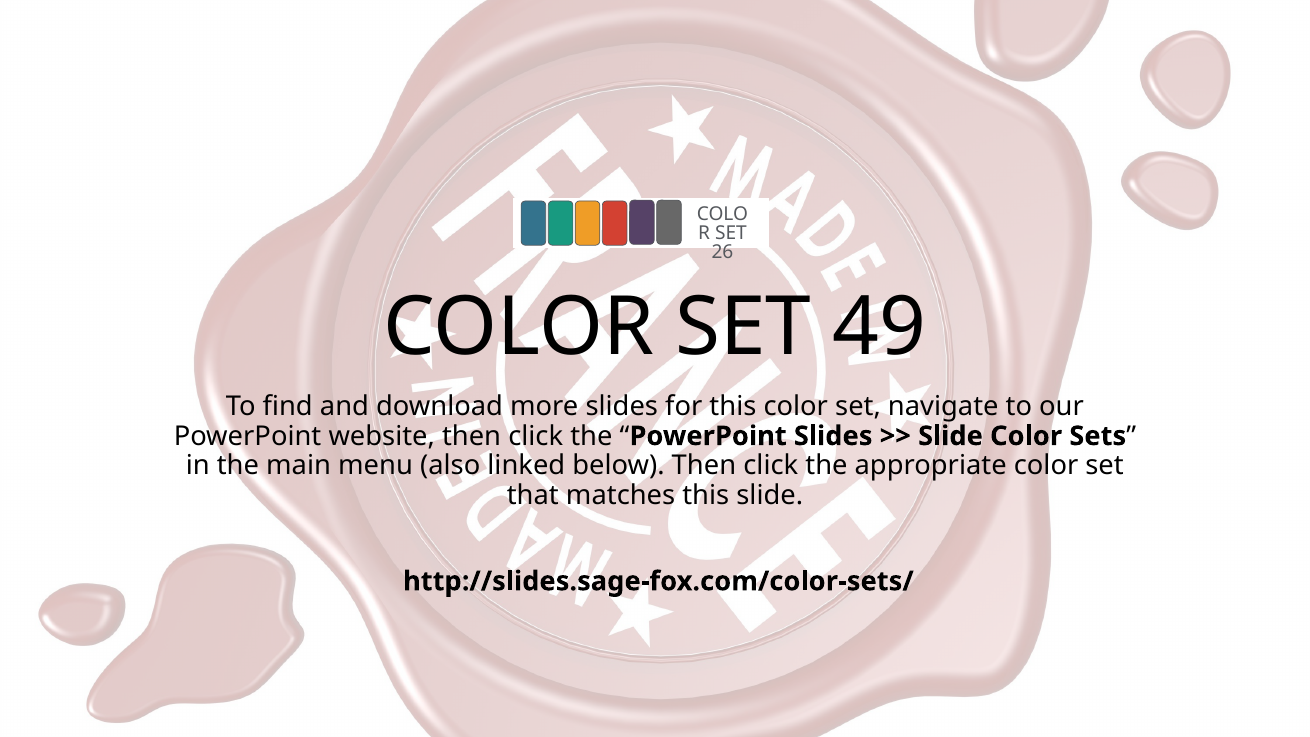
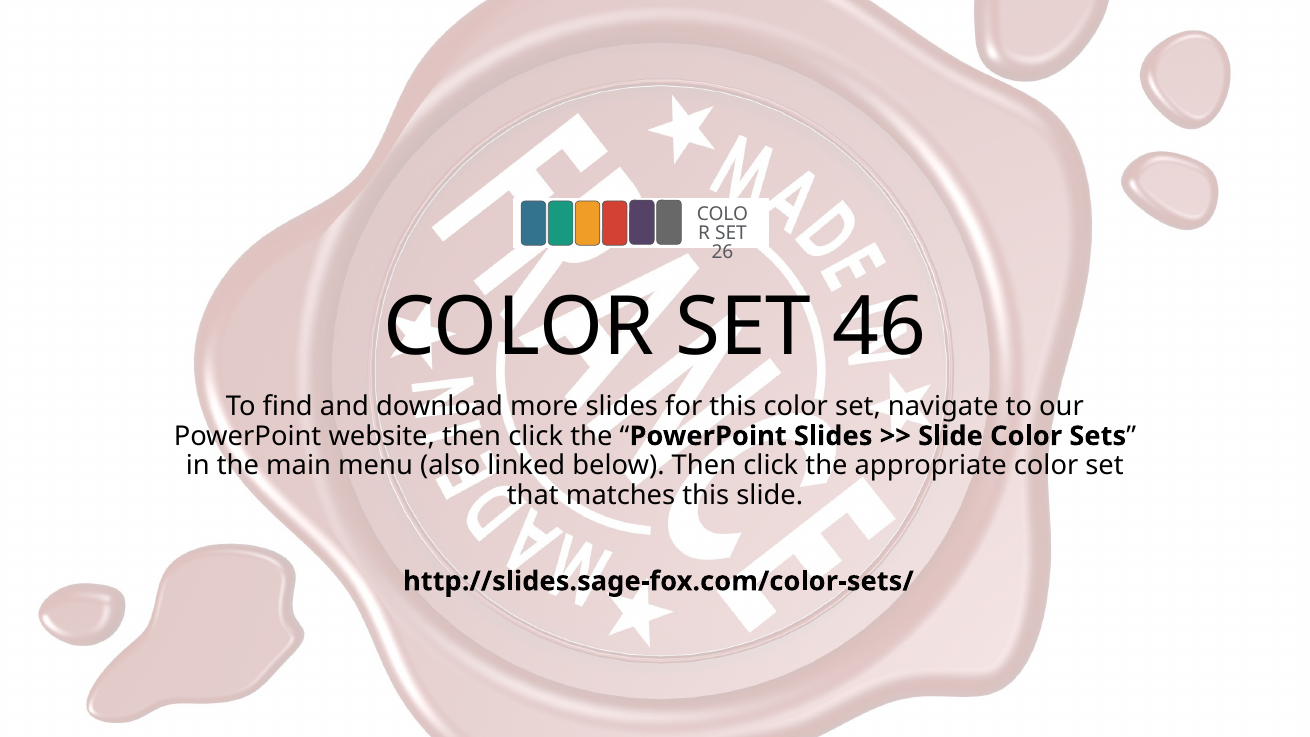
49: 49 -> 46 (879, 327)
